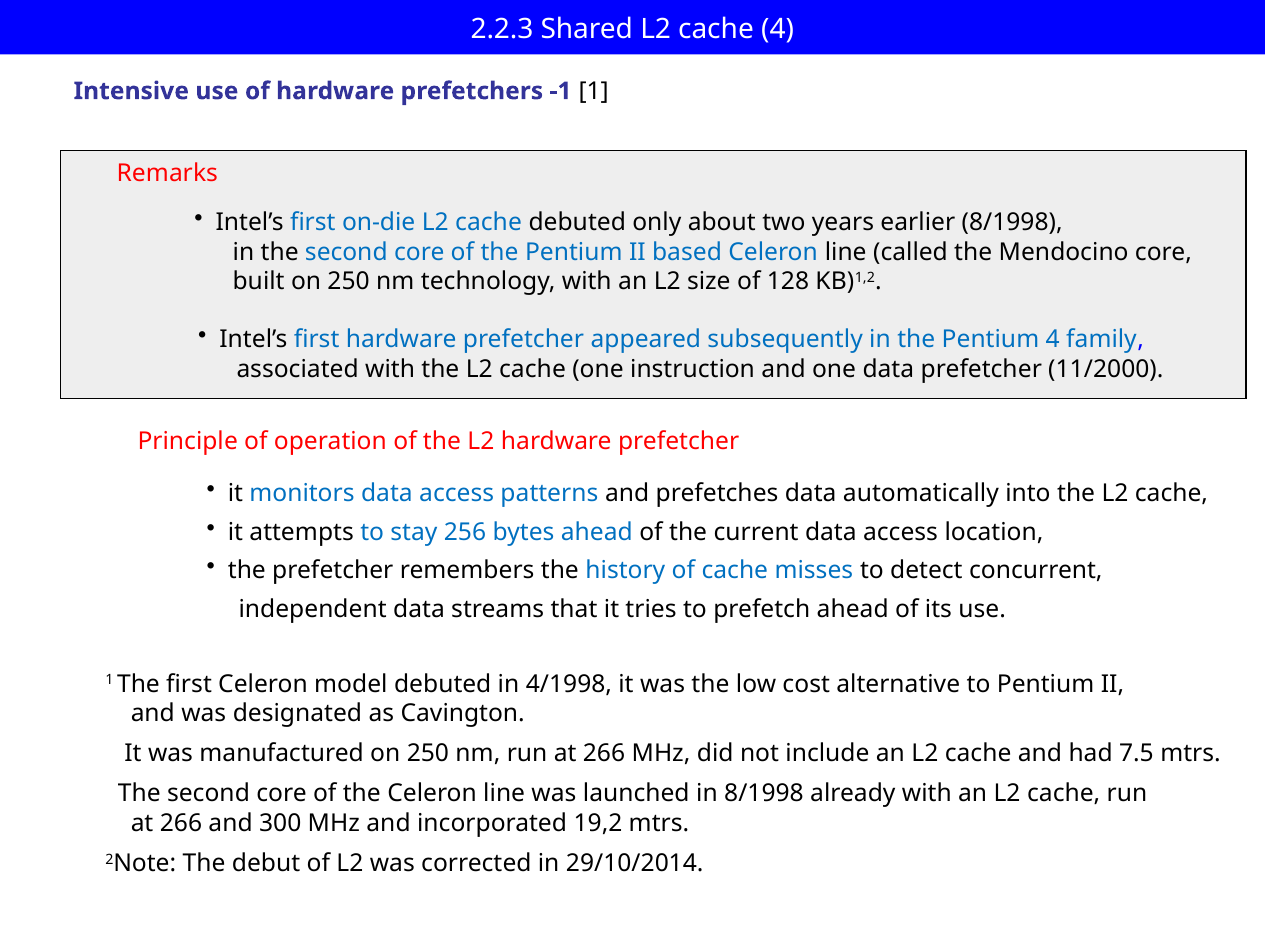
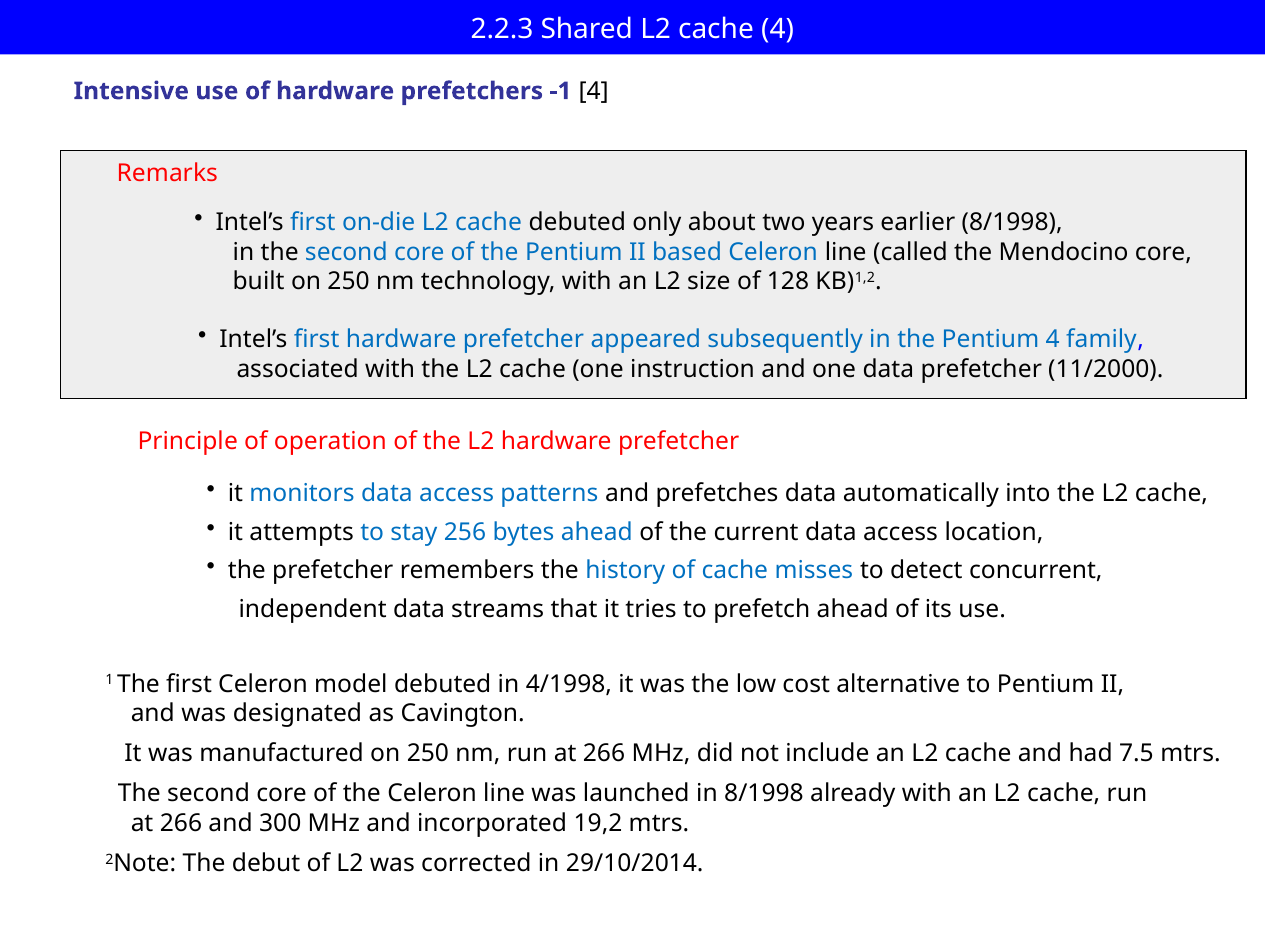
-1 1: 1 -> 4 (594, 91)
